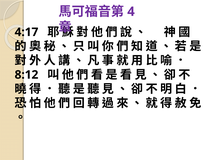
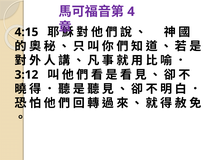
4:17: 4:17 -> 4:15 (26, 32)
8:12: 8:12 -> 3:12 (26, 75)
